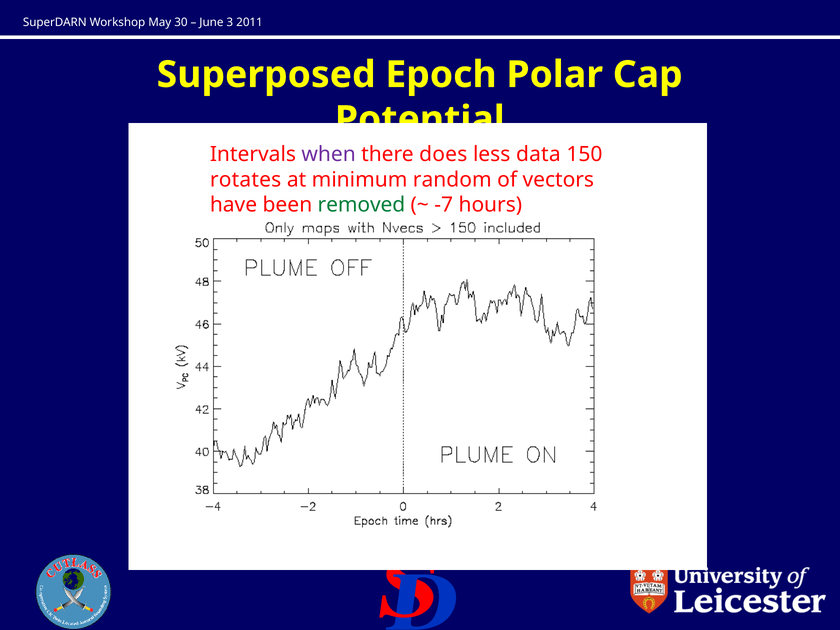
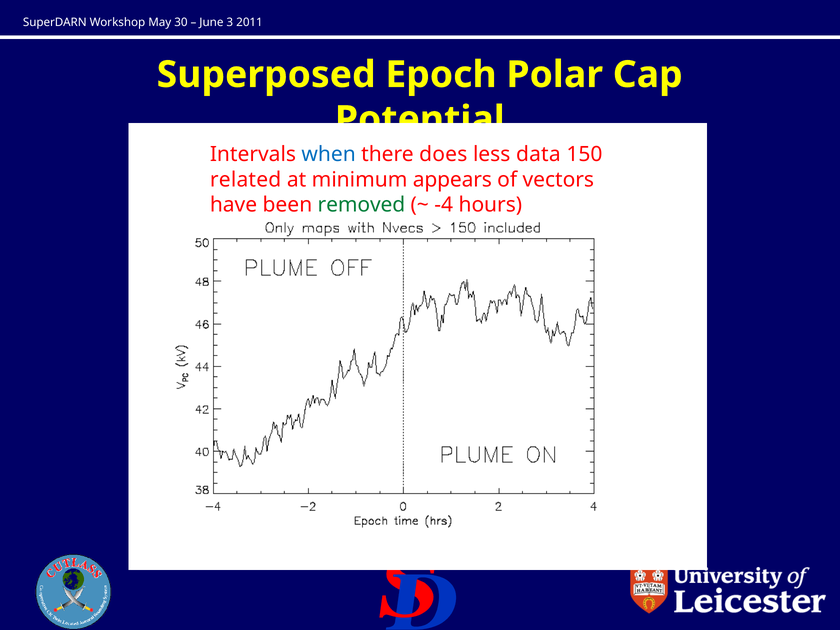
when colour: purple -> blue (329, 155)
rotates: rotates -> related (246, 180)
random: random -> appears (452, 180)
-7: -7 -> -4 (444, 205)
